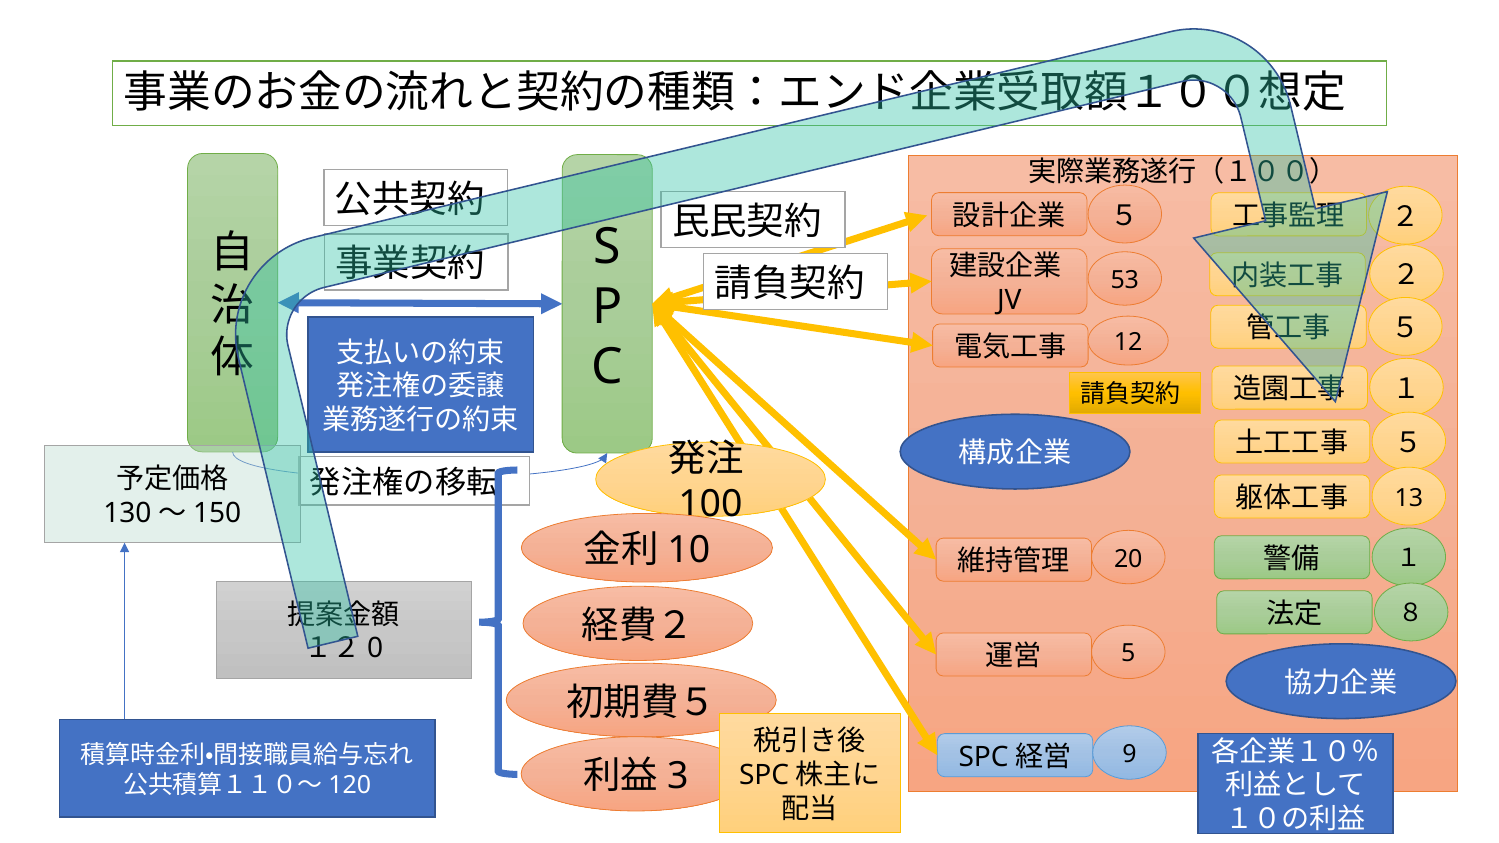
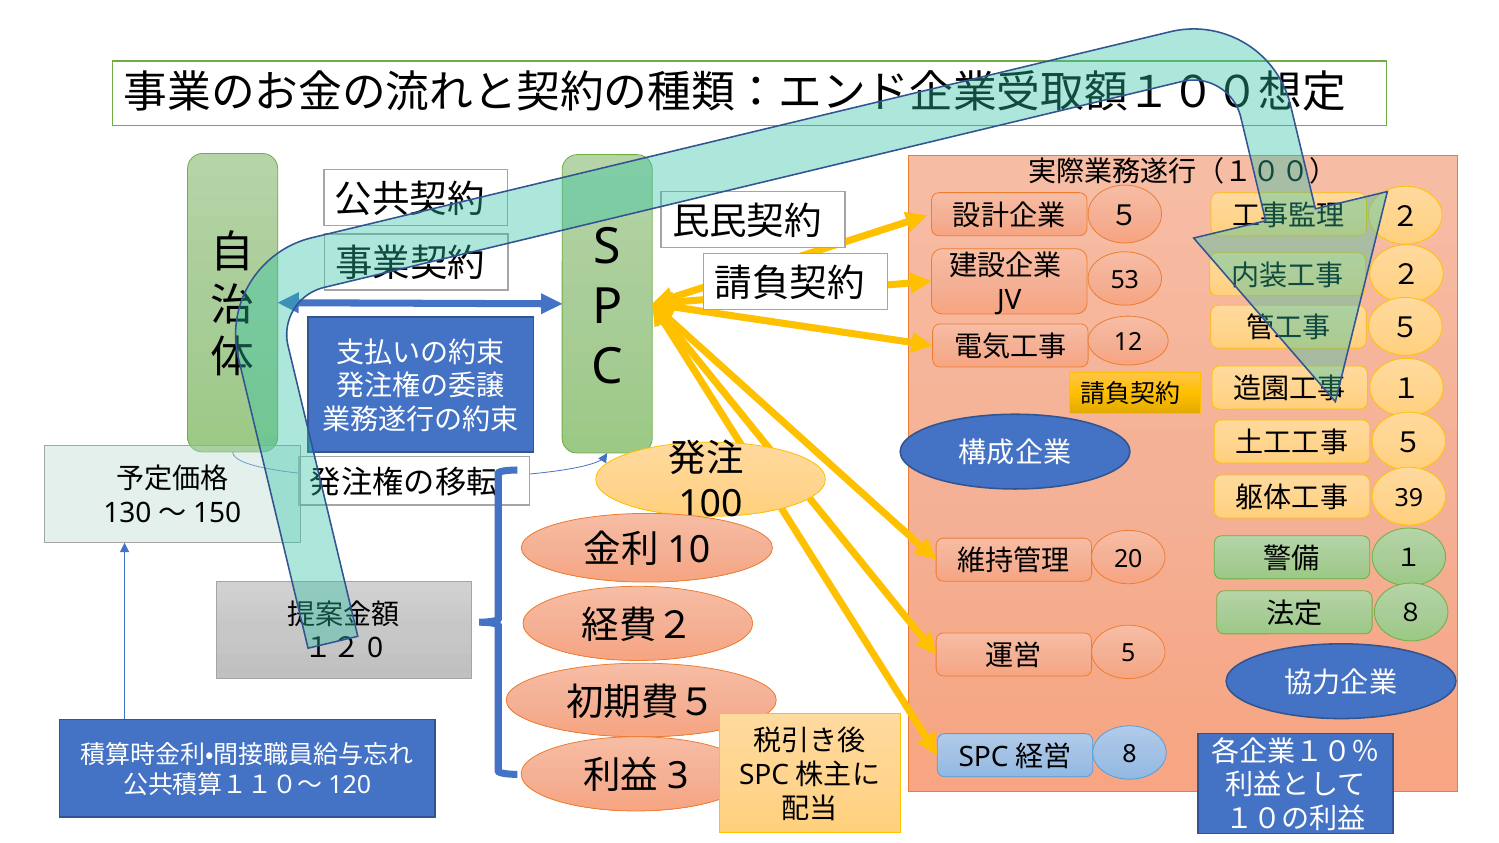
13: 13 -> 39 (1409, 498)
9: 9 -> 8 (1129, 754)
